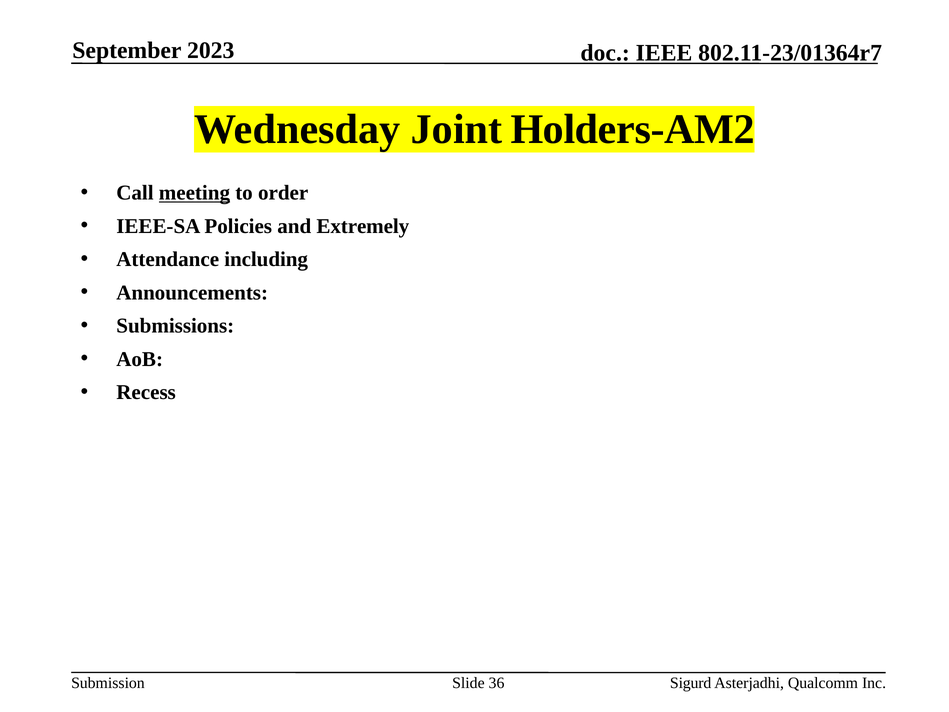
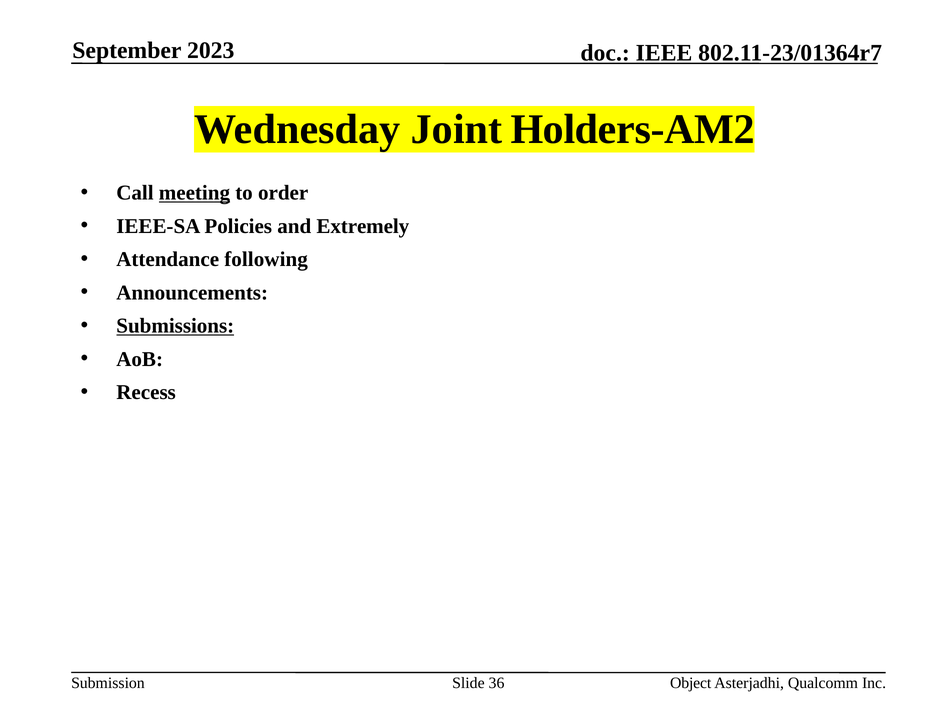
including: including -> following (266, 259)
Submissions underline: none -> present (175, 326)
Sigurd: Sigurd -> Object (691, 683)
